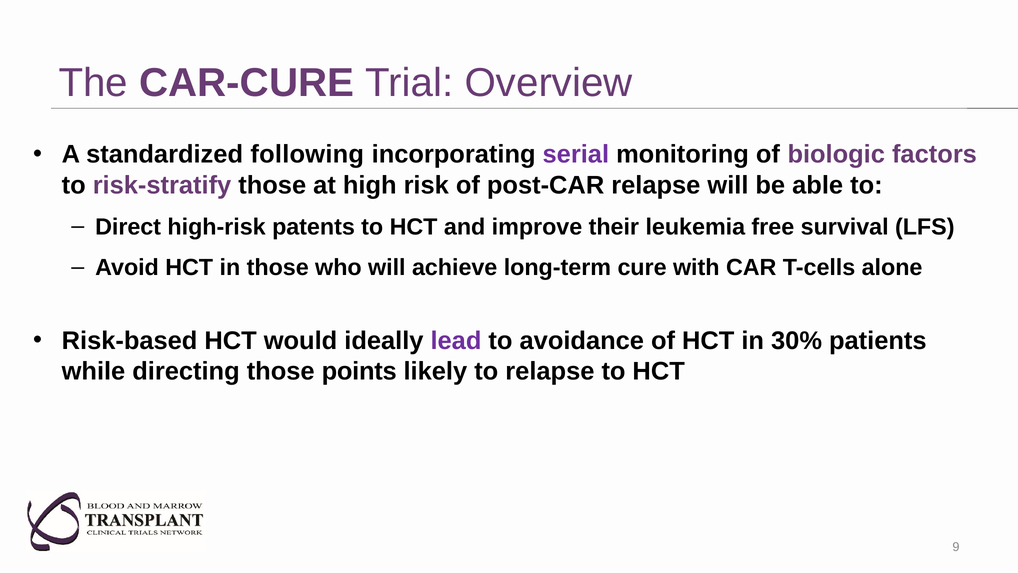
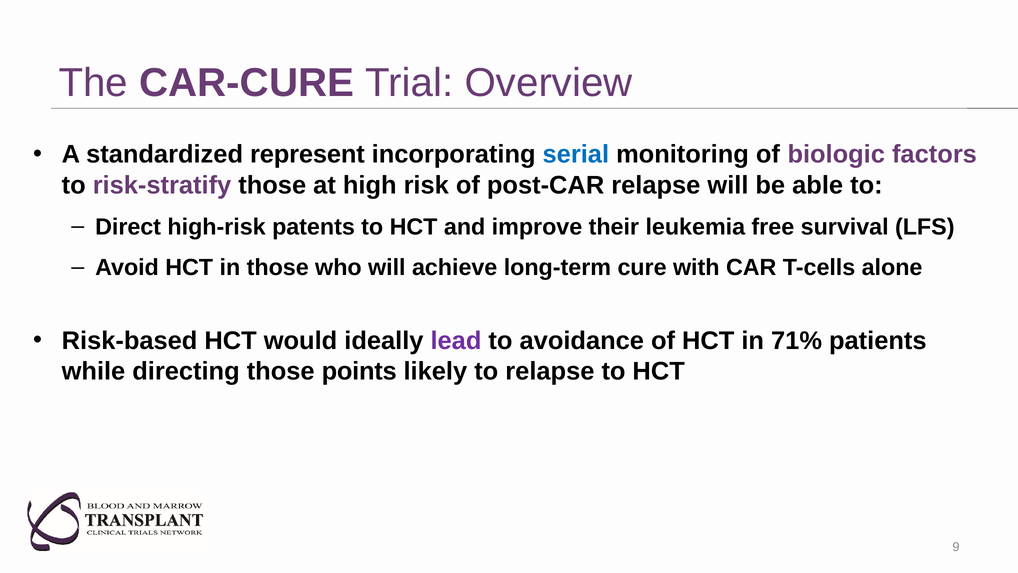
following: following -> represent (307, 154)
serial colour: purple -> blue (576, 154)
30%: 30% -> 71% (797, 341)
